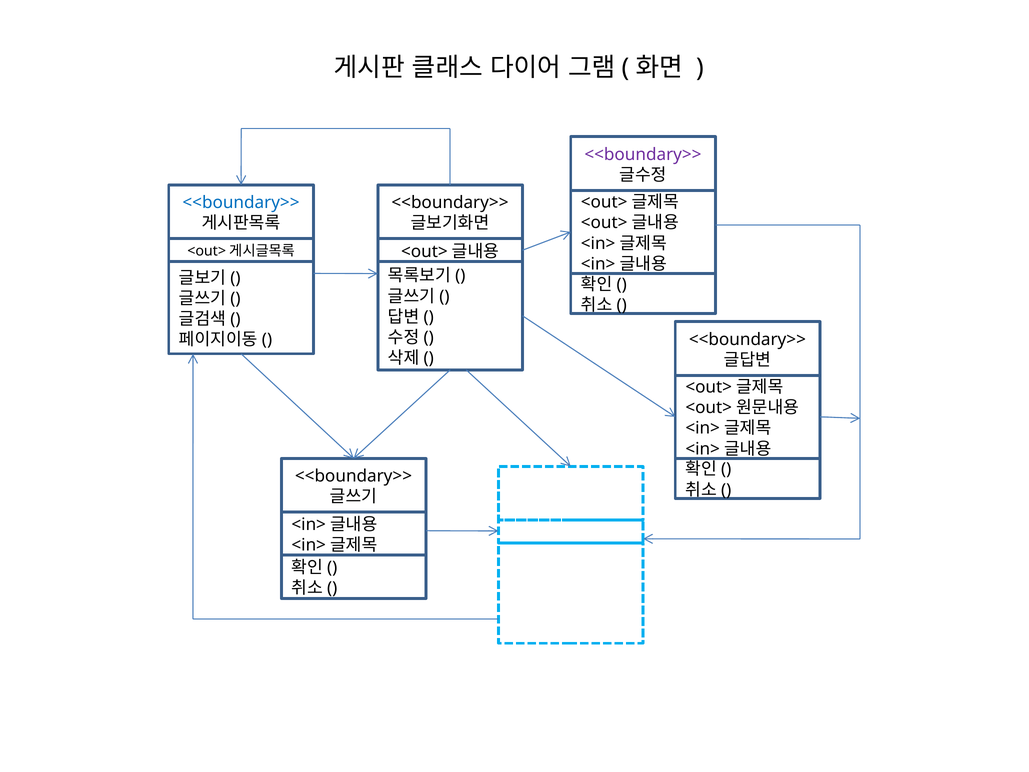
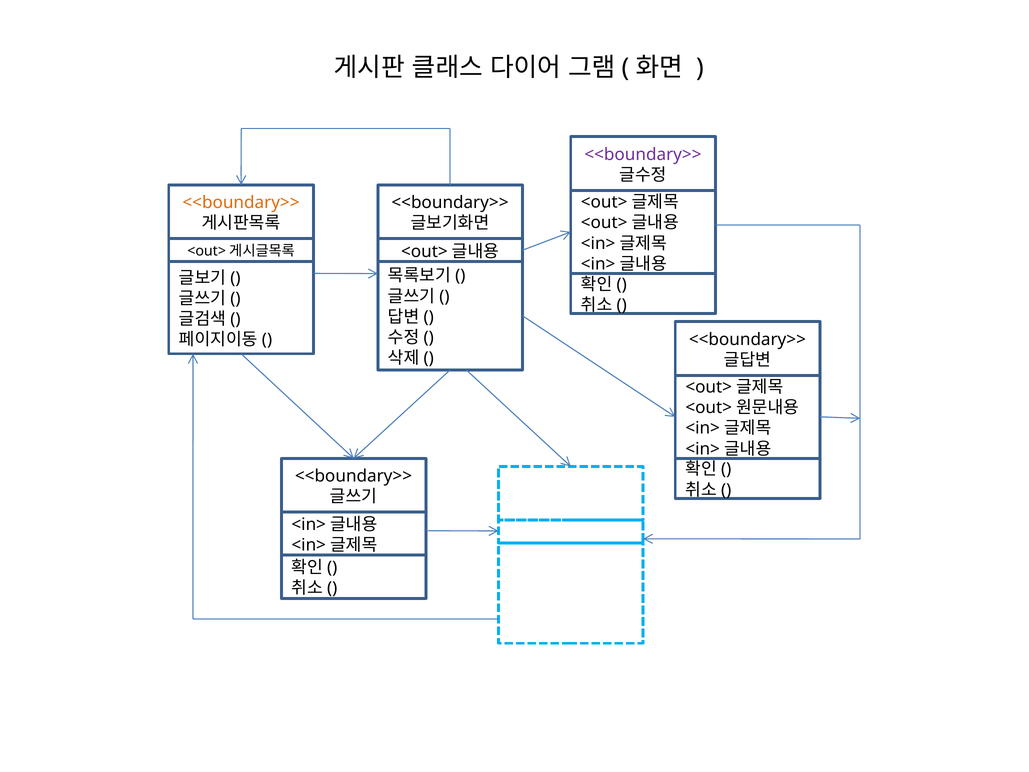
<<boundary>> colour: blue -> orange (241, 203)
